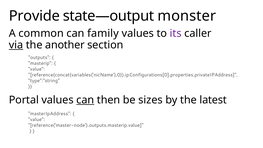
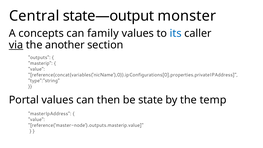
Provide: Provide -> Central (34, 16)
common: common -> concepts (41, 33)
its colour: purple -> blue (176, 33)
can underline: present -> none (85, 100)
sizes: sizes -> state (151, 100)
latest: latest -> temp (213, 100)
